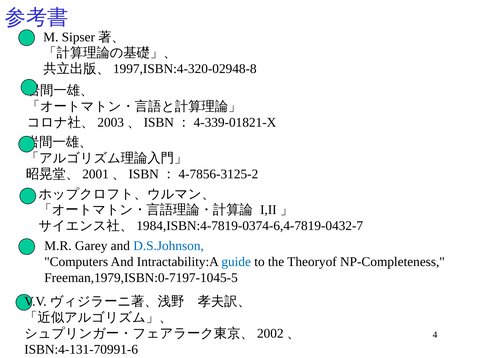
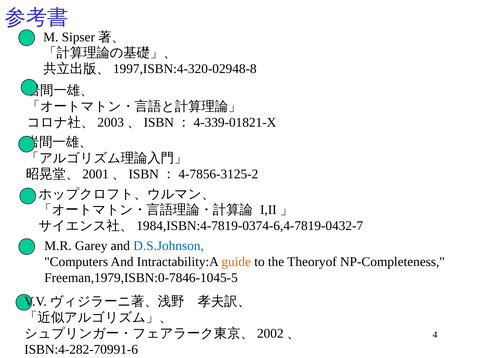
guide colour: blue -> orange (236, 262)
Freeman,1979,ISBN:0-7197-1045-5: Freeman,1979,ISBN:0-7197-1045-5 -> Freeman,1979,ISBN:0-7846-1045-5 (141, 278)
ISBN:4-131-70991-6: ISBN:4-131-70991-6 -> ISBN:4-282-70991-6 (81, 350)
